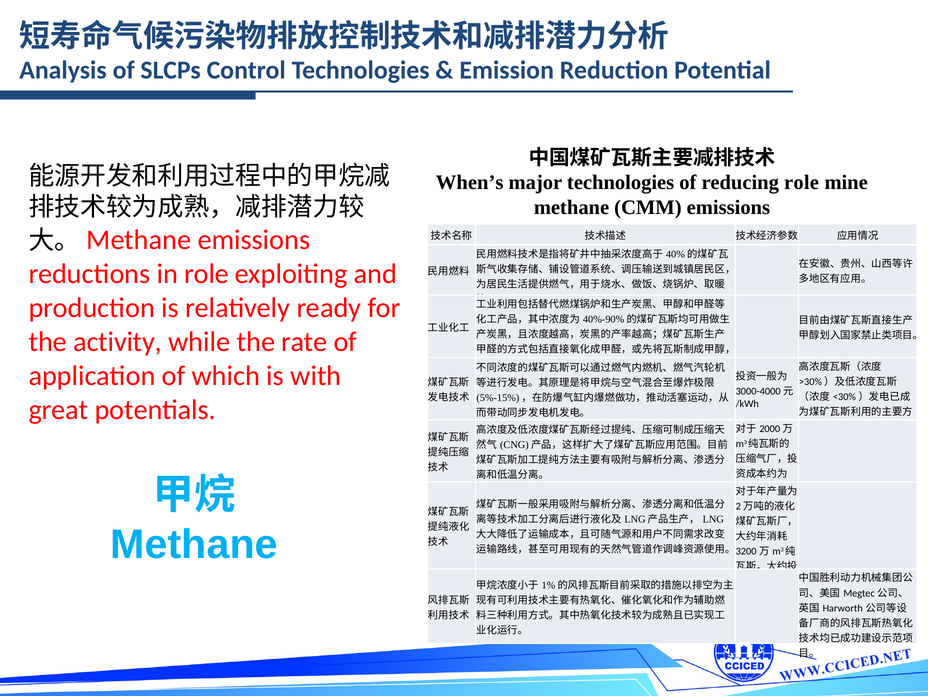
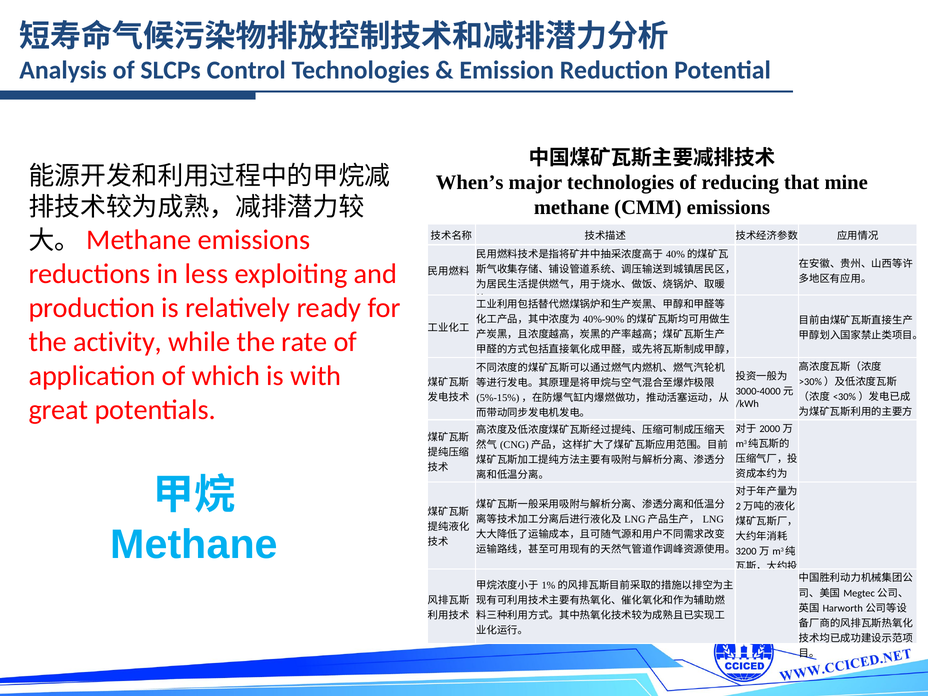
reducing role: role -> that (802, 183)
in role: role -> less (206, 274)
